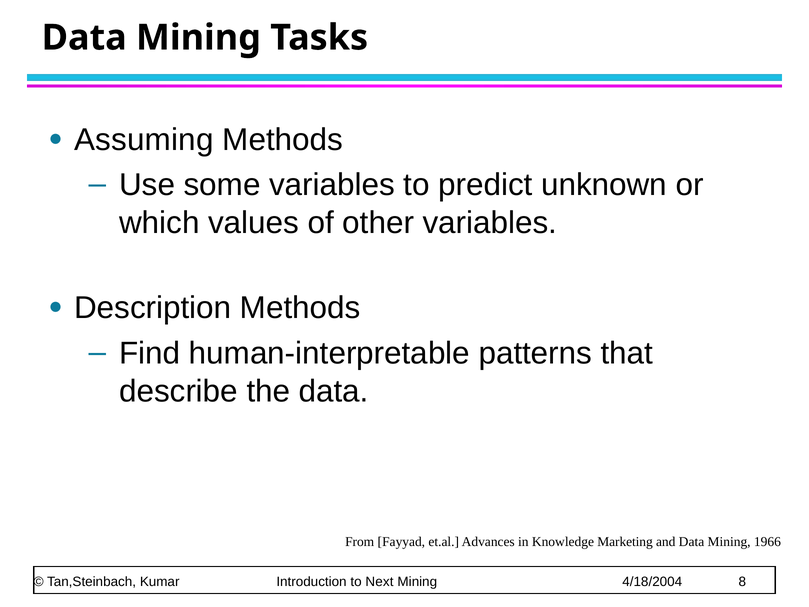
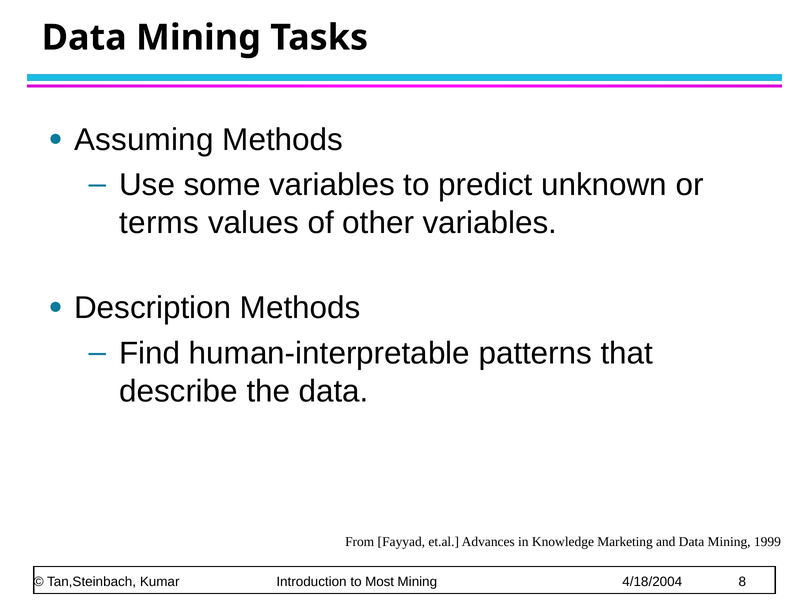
which: which -> terms (159, 223)
1966: 1966 -> 1999 (767, 542)
Next: Next -> Most (380, 582)
